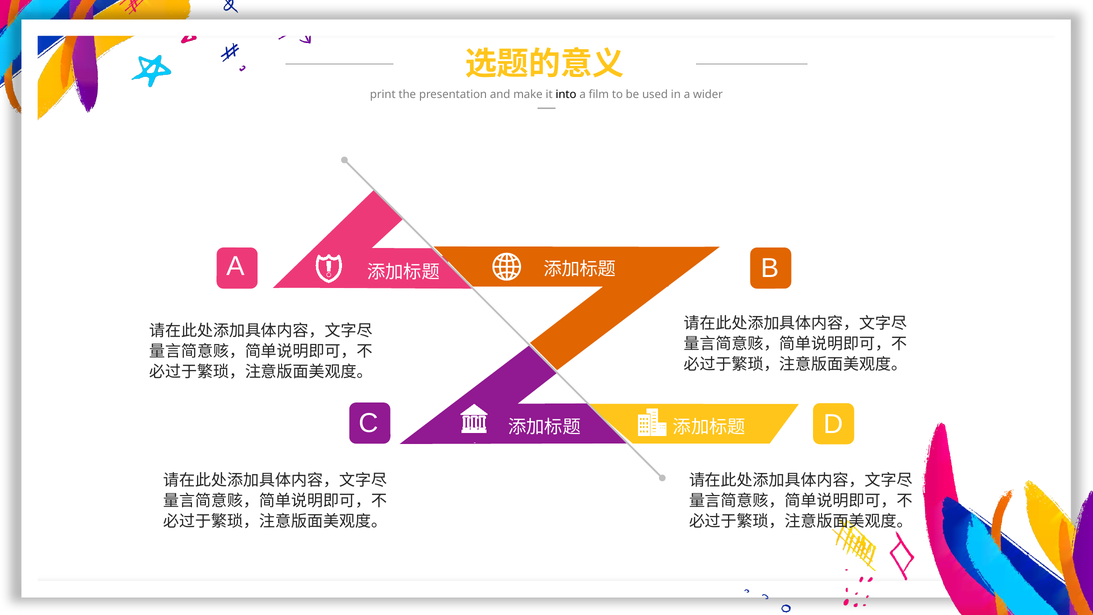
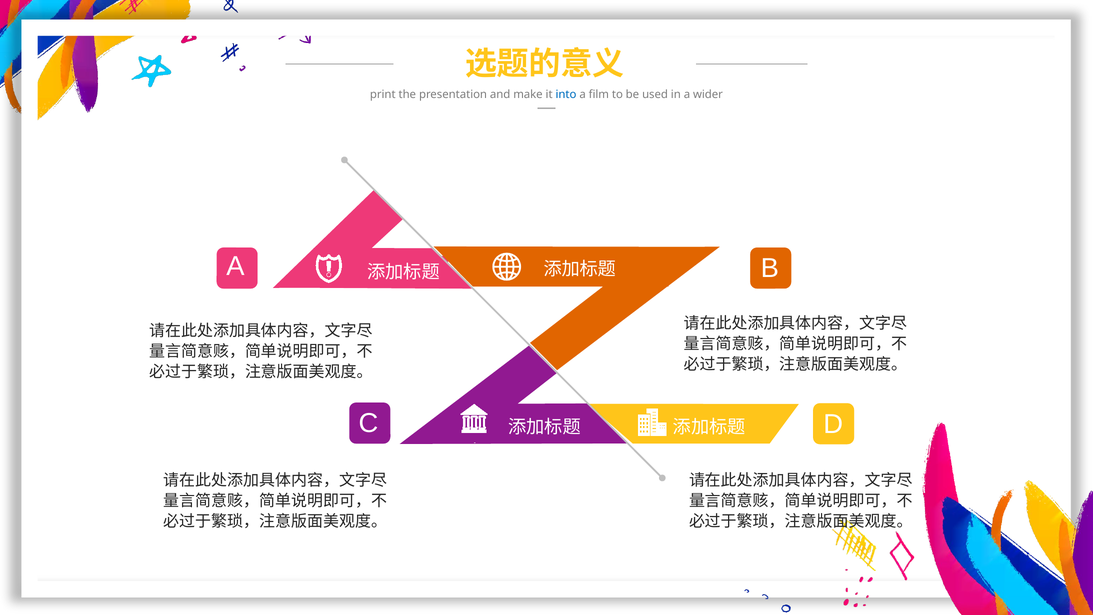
into colour: black -> blue (566, 94)
